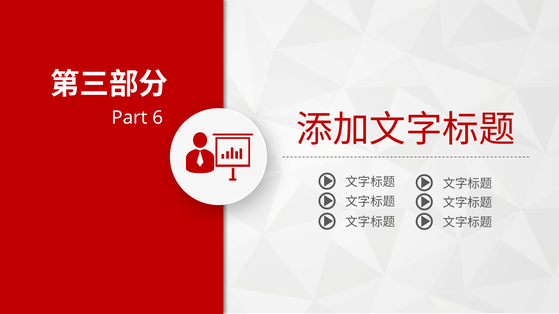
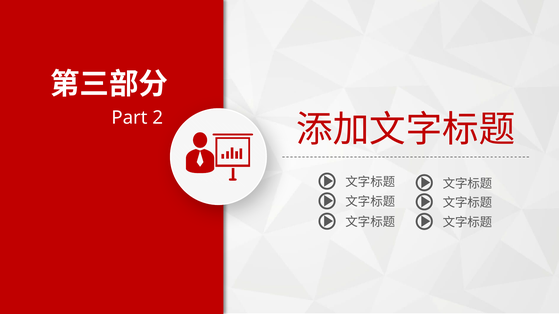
6: 6 -> 2 (158, 118)
